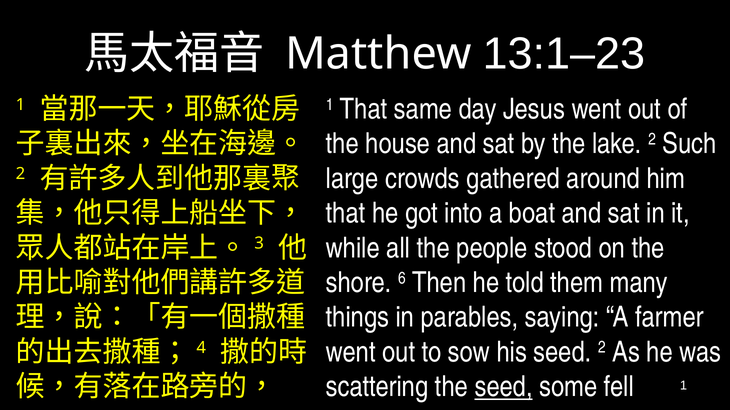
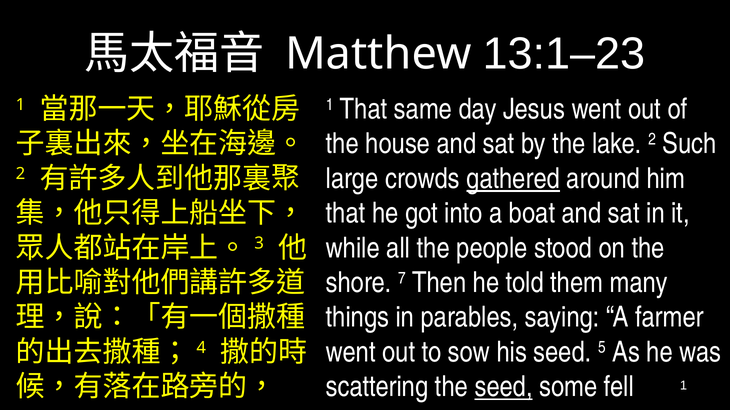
gathered underline: none -> present (513, 179)
6: 6 -> 7 (402, 278)
seed 2: 2 -> 5 (602, 348)
